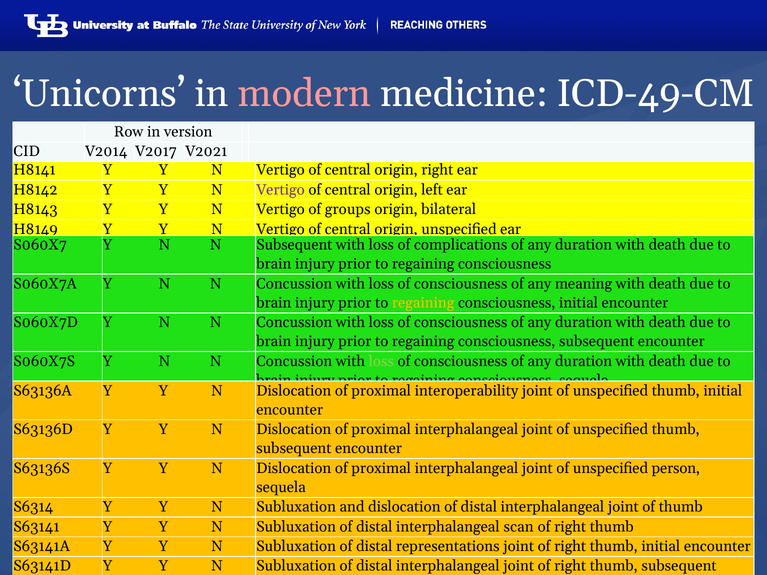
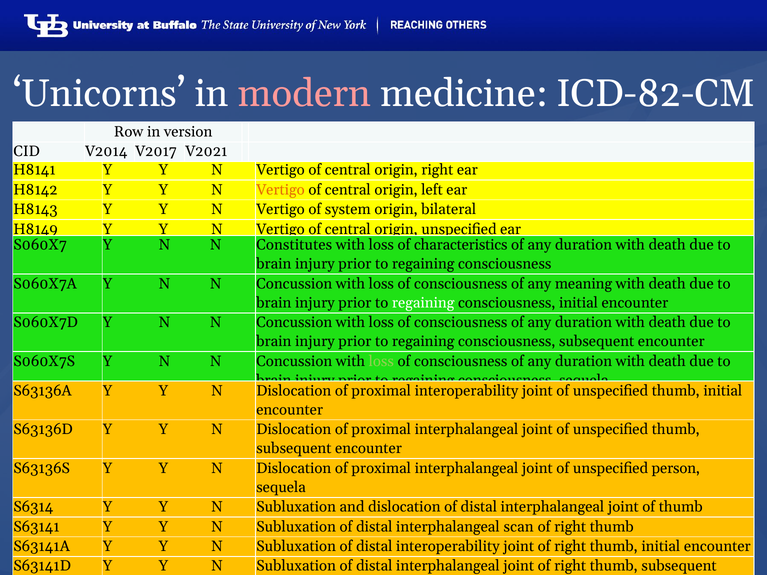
ICD-49-CM: ICD-49-CM -> ICD-82-CM (656, 93)
Vertigo colour: purple -> orange (280, 190)
groups: groups -> system (348, 210)
N Subsequent: Subsequent -> Constitutes (294, 245)
complications: complications -> characteristics (461, 245)
regaining colour: yellow -> white (423, 303)
distal representations: representations -> interoperability (448, 547)
